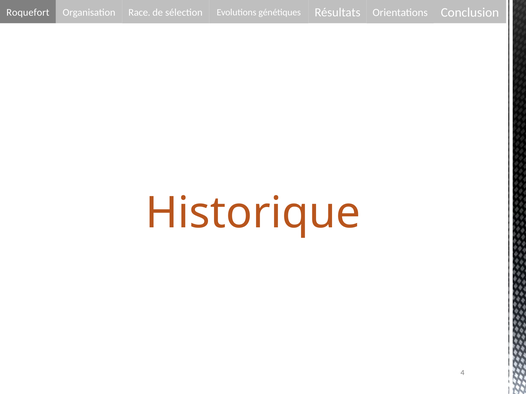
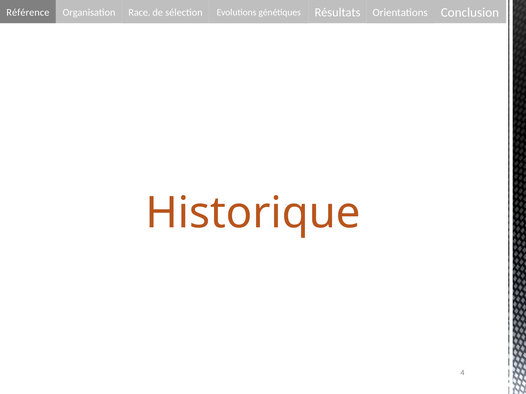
Roquefort: Roquefort -> Référence (28, 12)
